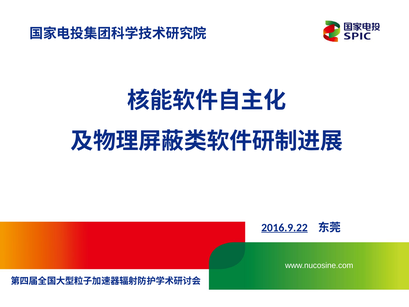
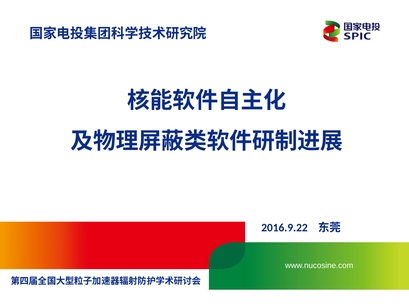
2016.9.22 underline: present -> none (284, 227)
